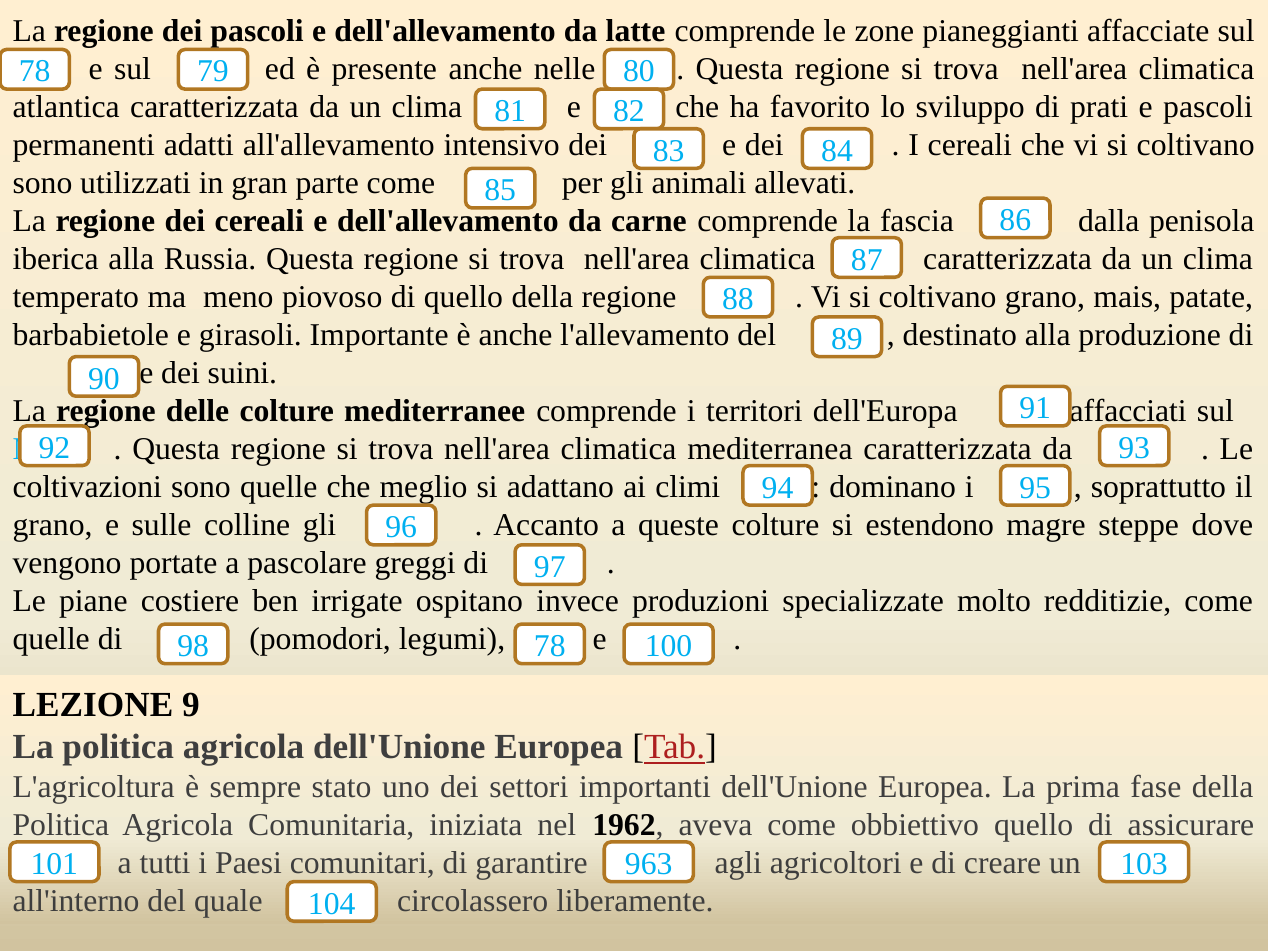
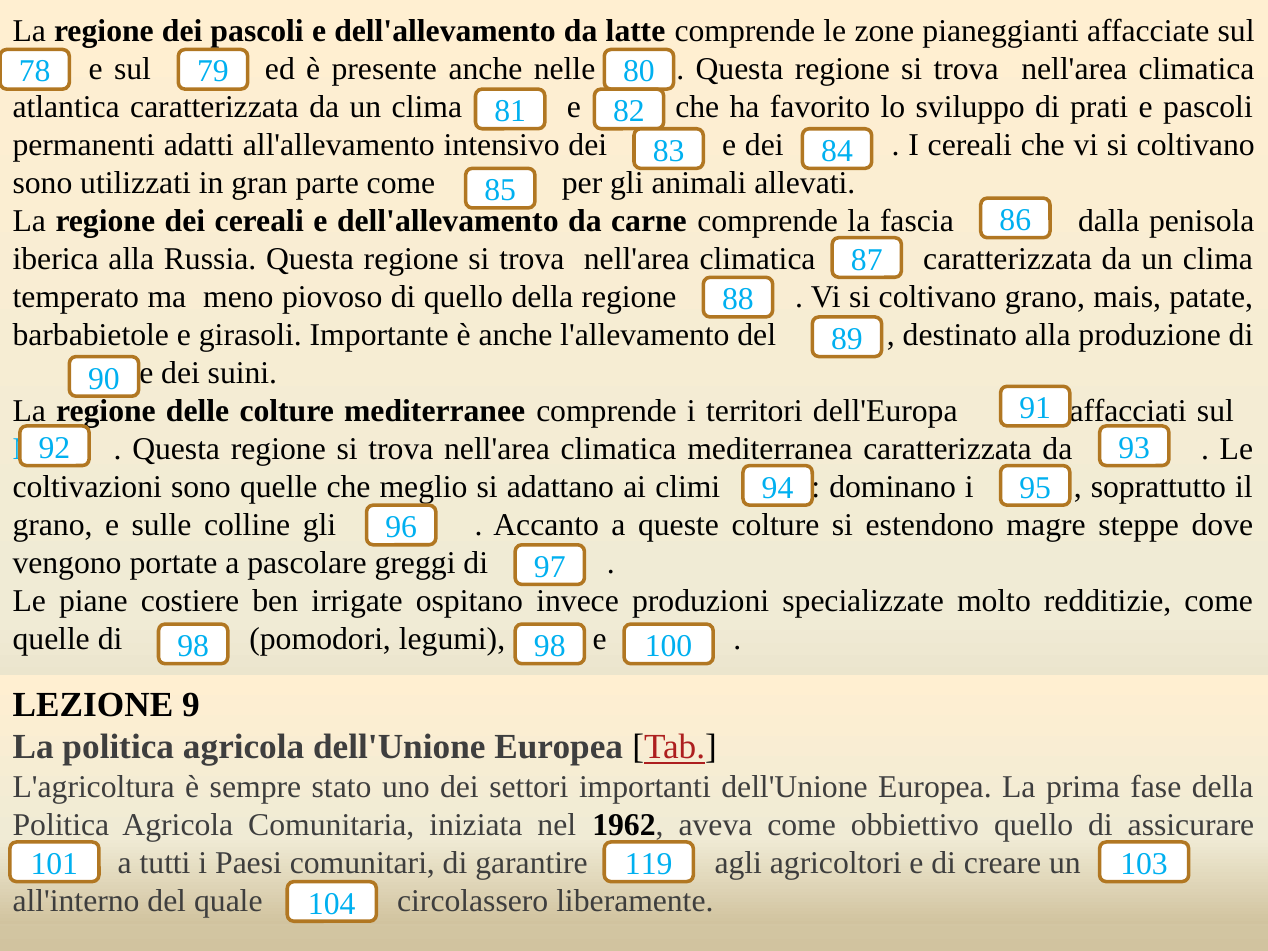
98 78: 78 -> 98 (550, 646)
963: 963 -> 119 (649, 864)
